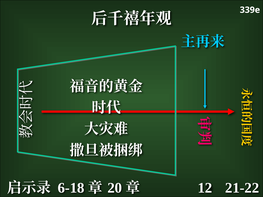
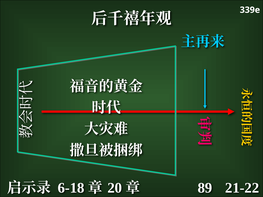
12: 12 -> 89 (205, 188)
